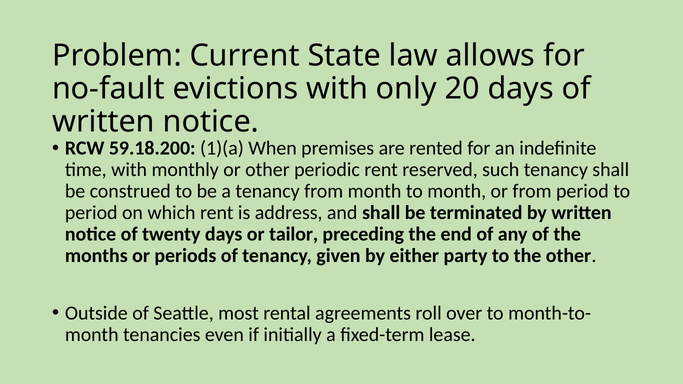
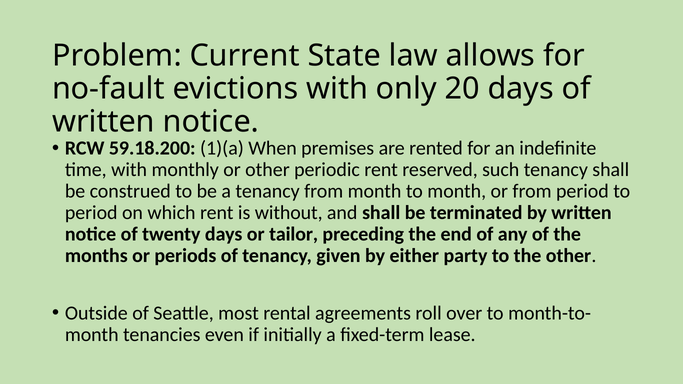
address: address -> without (289, 213)
